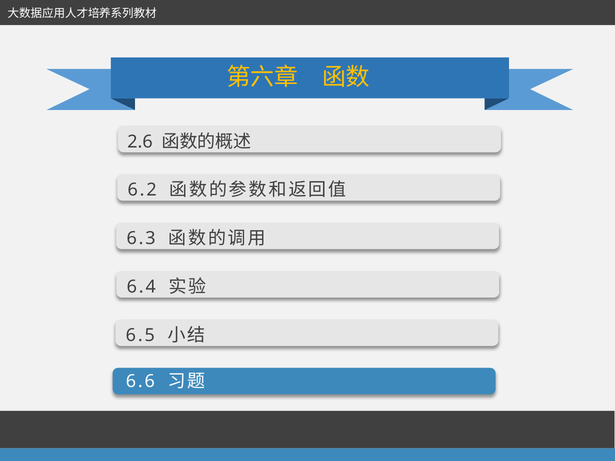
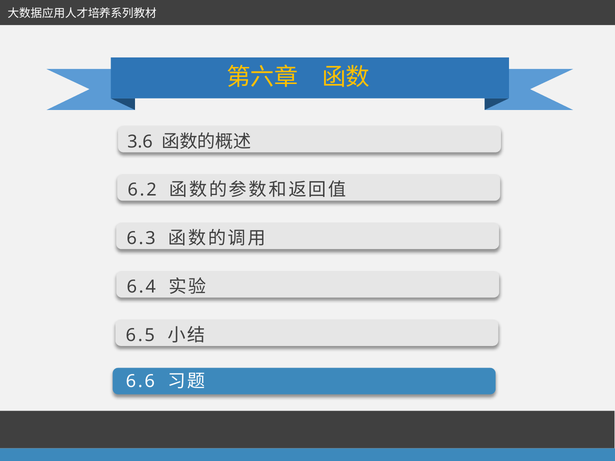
2.6: 2.6 -> 3.6 (140, 142)
